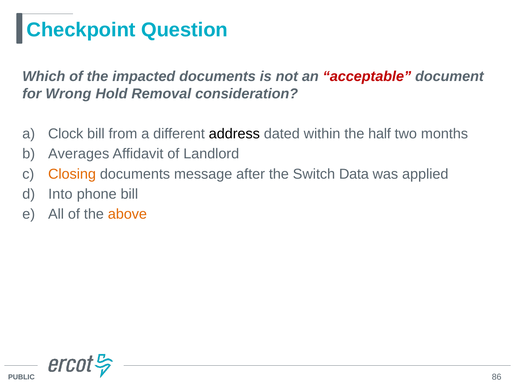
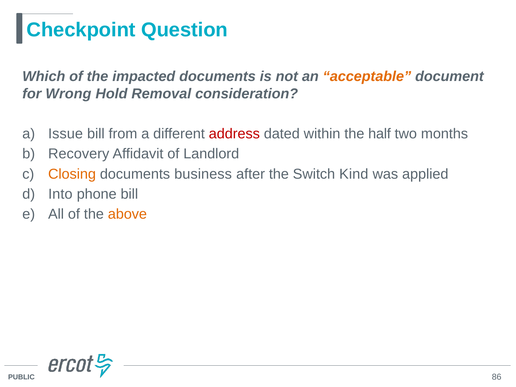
acceptable colour: red -> orange (367, 76)
Clock: Clock -> Issue (66, 134)
address colour: black -> red (234, 134)
Averages: Averages -> Recovery (79, 154)
message: message -> business (203, 174)
Data: Data -> Kind (354, 174)
